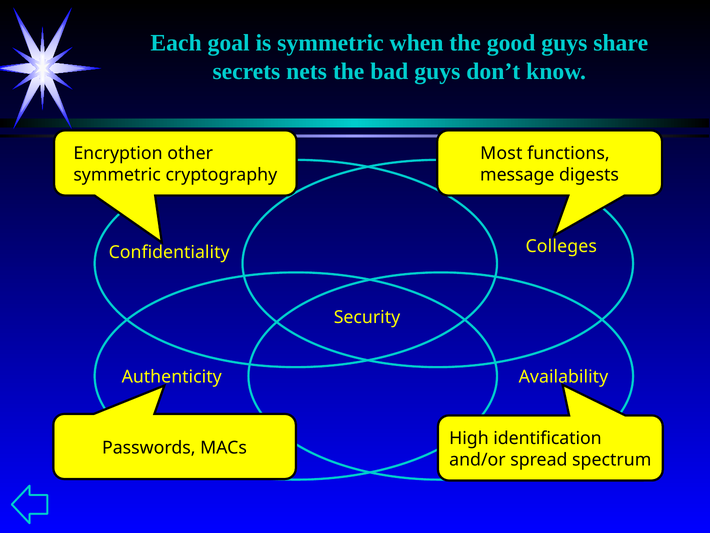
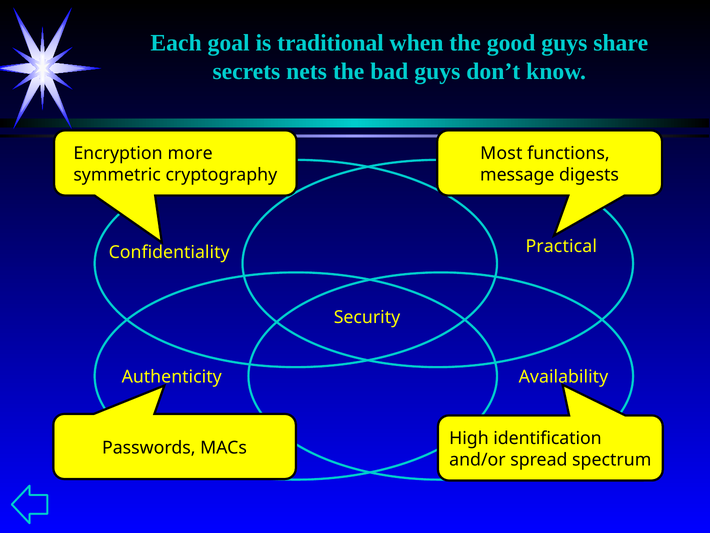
is symmetric: symmetric -> traditional (331, 43)
other: other -> more (190, 153)
Colleges: Colleges -> Practical (561, 246)
